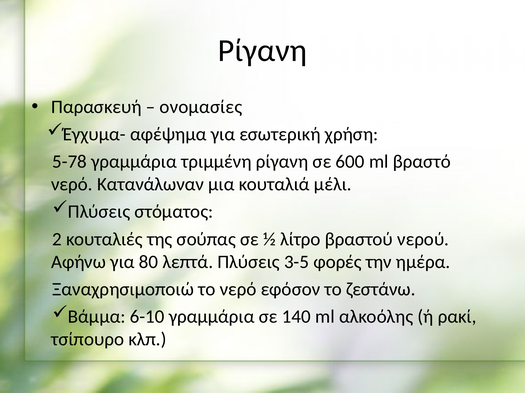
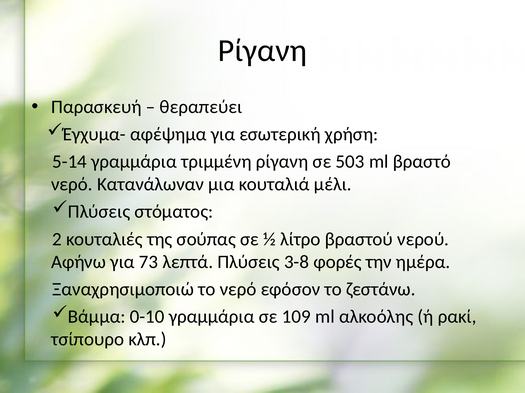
ονομασίες: ονομασίες -> θεραπεύει (201, 107)
5-78: 5-78 -> 5-14 (70, 162)
600: 600 -> 503 (350, 162)
80: 80 -> 73 (148, 262)
3-5: 3-5 -> 3-8 (297, 262)
6-10: 6-10 -> 0-10 (147, 317)
140: 140 -> 109 (296, 317)
